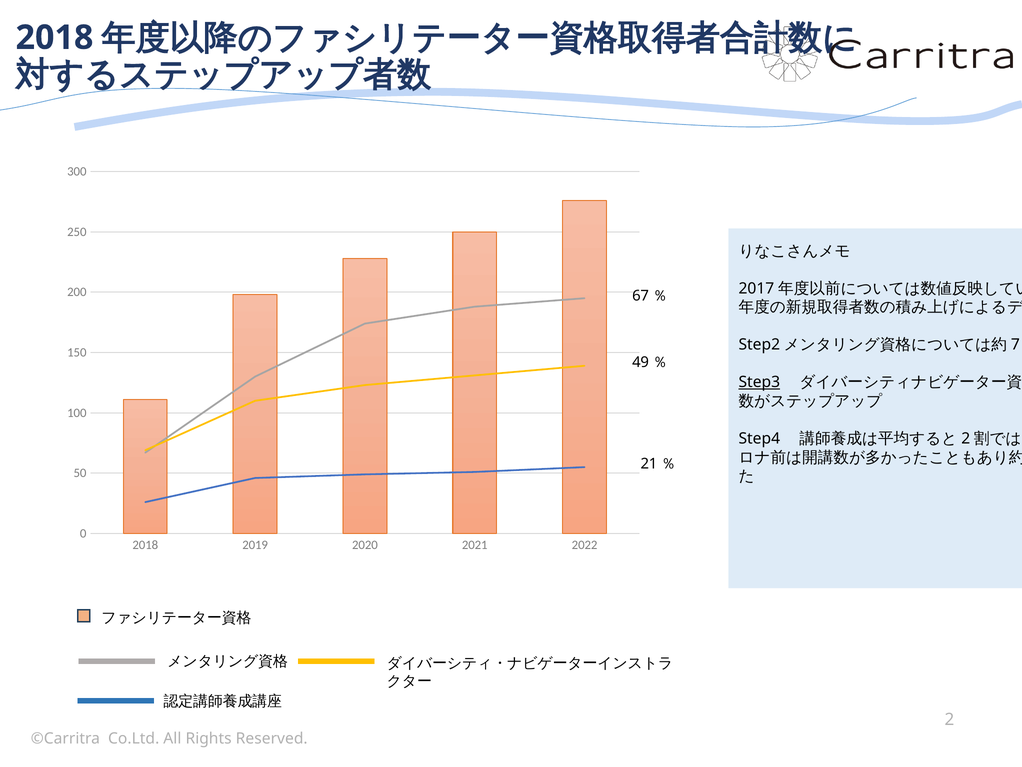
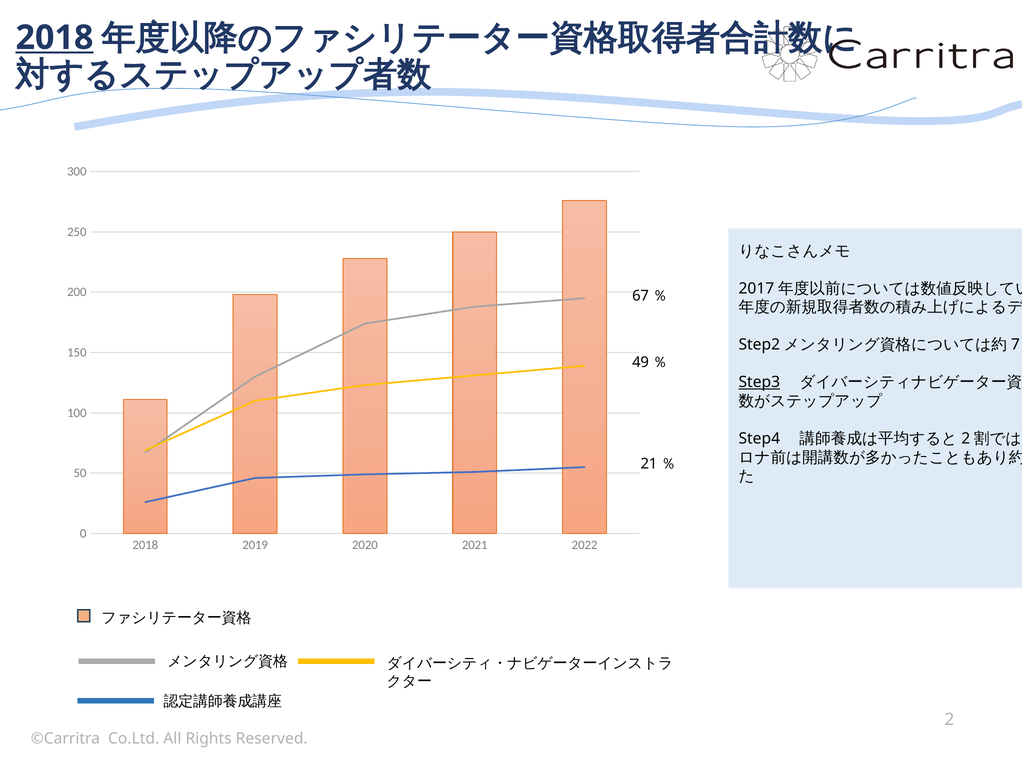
2018 underline: none -> present (54, 38)
